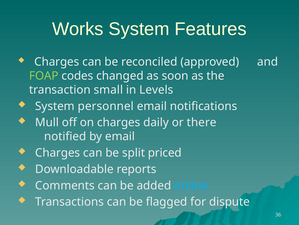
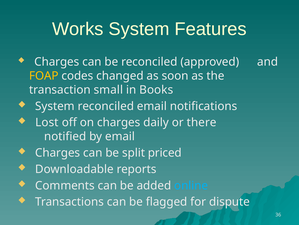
FOAP colour: light green -> yellow (44, 76)
Levels: Levels -> Books (156, 90)
System personnel: personnel -> reconciled (106, 106)
Mull: Mull -> Lost (47, 122)
